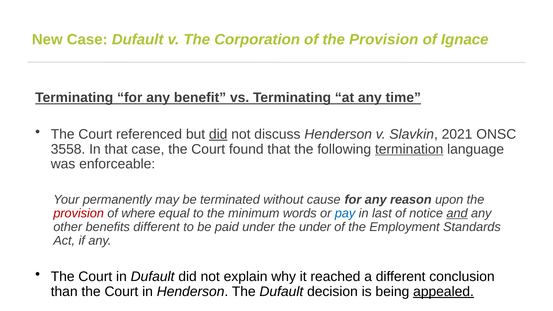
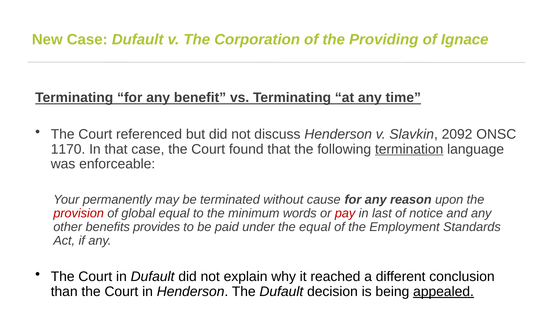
of the Provision: Provision -> Providing (384, 39)
did underline: present -> none (218, 134)
2021: 2021 -> 2092 (457, 134)
3558: 3558 -> 1170 (68, 149)
where: where -> global (138, 213)
pay colour: blue -> red (345, 213)
and underline: present -> none (457, 213)
benefits different: different -> provides (157, 227)
the under: under -> equal (315, 227)
